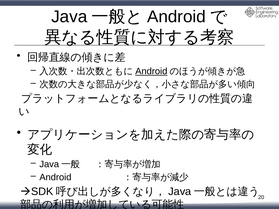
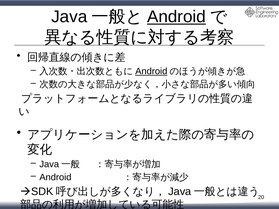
Android underline: none -> present (176, 17)
